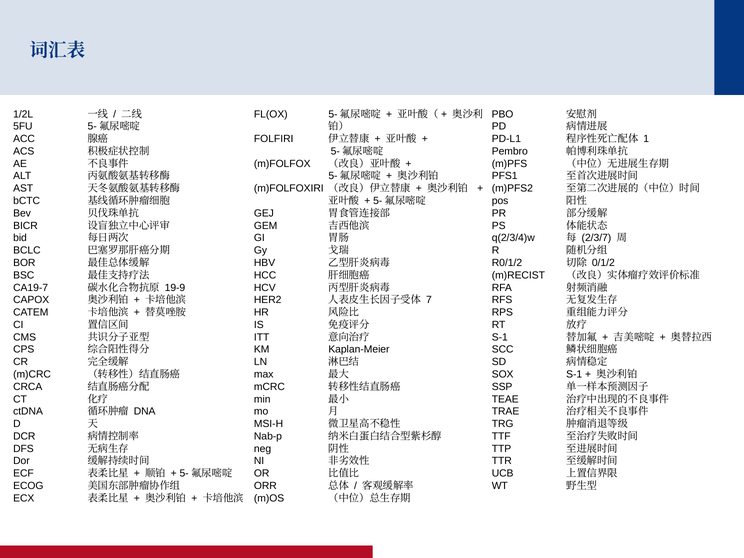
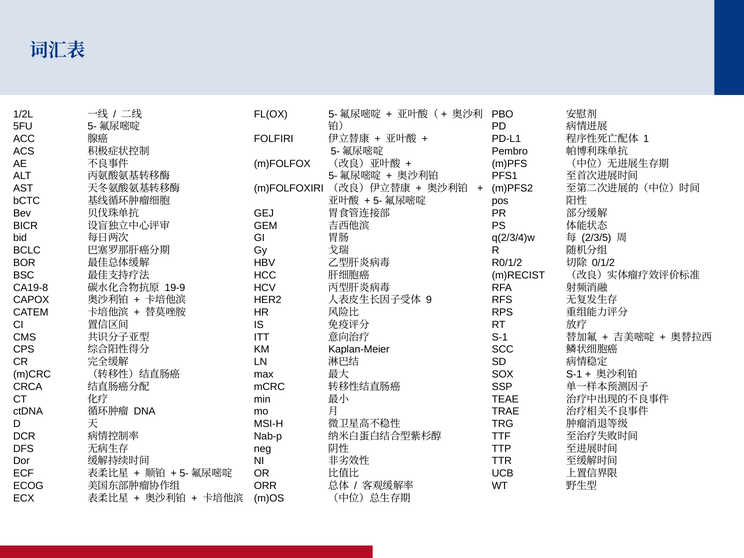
2/3/7: 2/3/7 -> 2/3/5 (596, 238)
CA19-7: CA19-7 -> CA19-8 (31, 288)
7: 7 -> 9 (429, 300)
